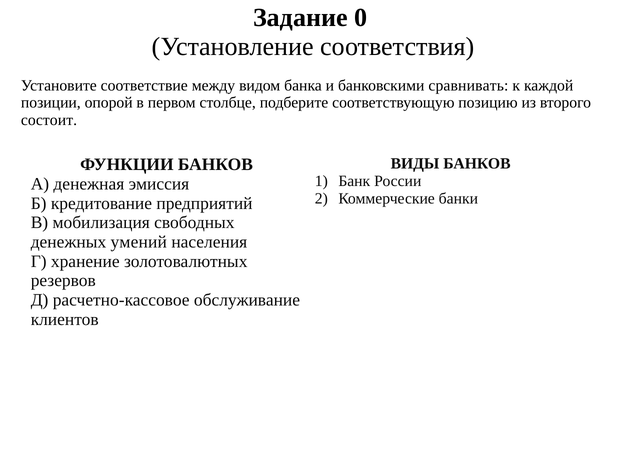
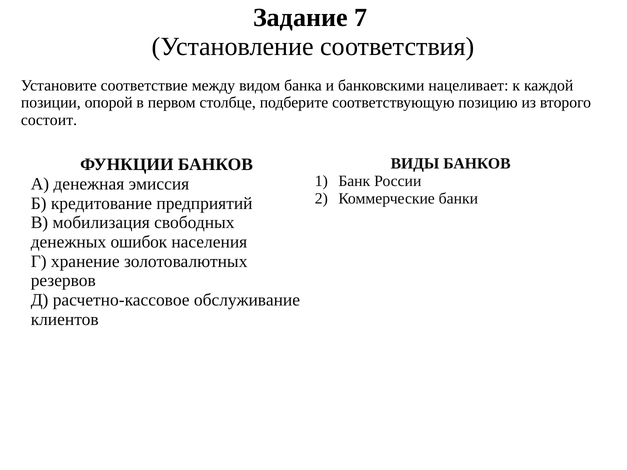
0: 0 -> 7 (361, 18)
сравнивать: сравнивать -> нацеливает (468, 85)
умений: умений -> ошибок (139, 242)
